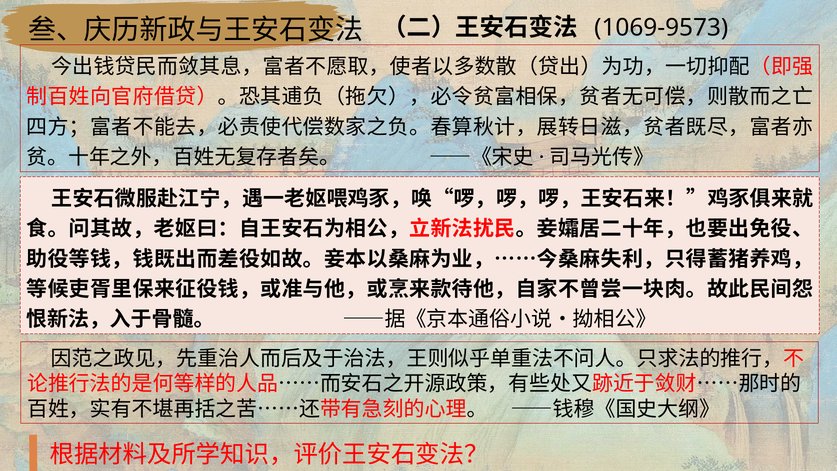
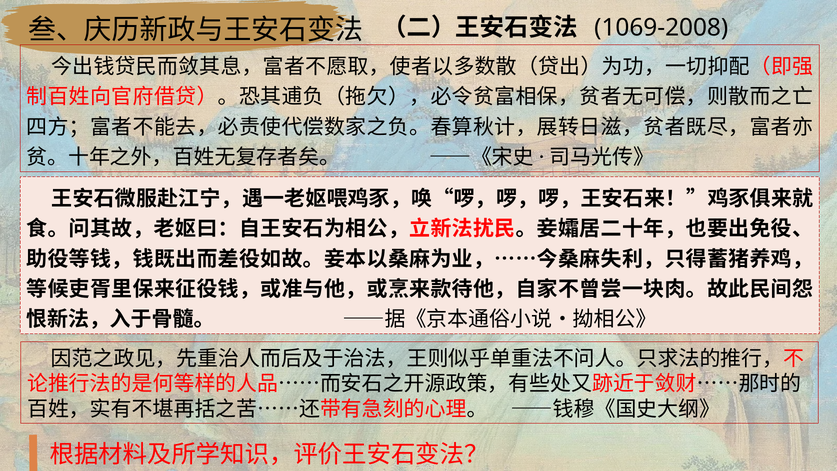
1069-9573: 1069-9573 -> 1069-2008 (661, 28)
